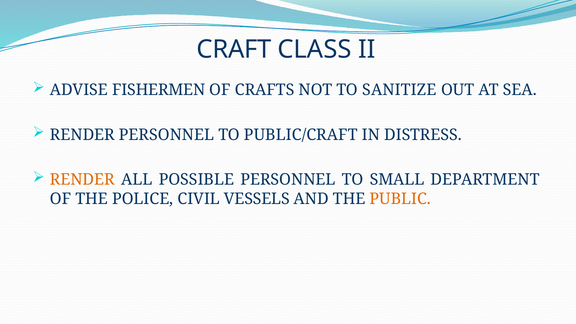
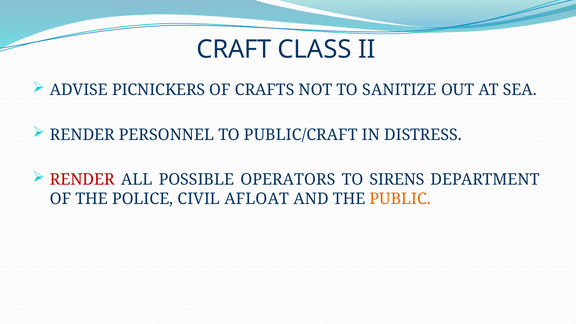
FISHERMEN: FISHERMEN -> PICNICKERS (159, 90)
RENDER colour: orange -> red (82, 180)
POSSIBLE PERSONNEL: PERSONNEL -> OPERATORS (288, 180)
SMALL: SMALL -> SIRENS (397, 180)
VESSELS: VESSELS -> AFLOAT (257, 199)
